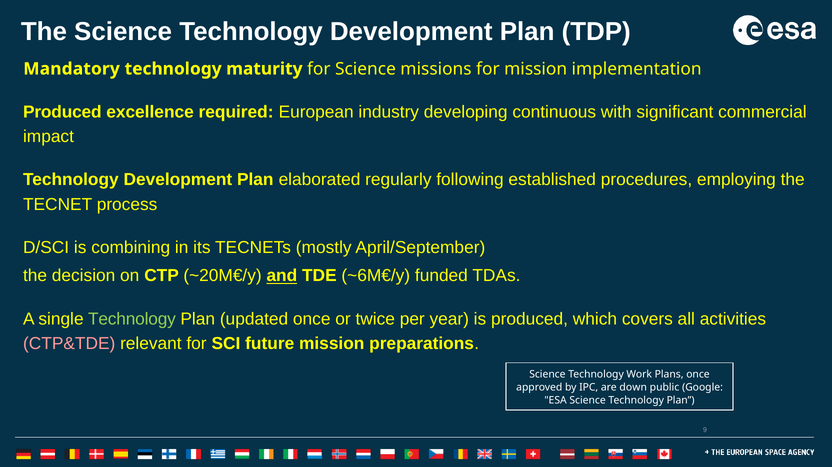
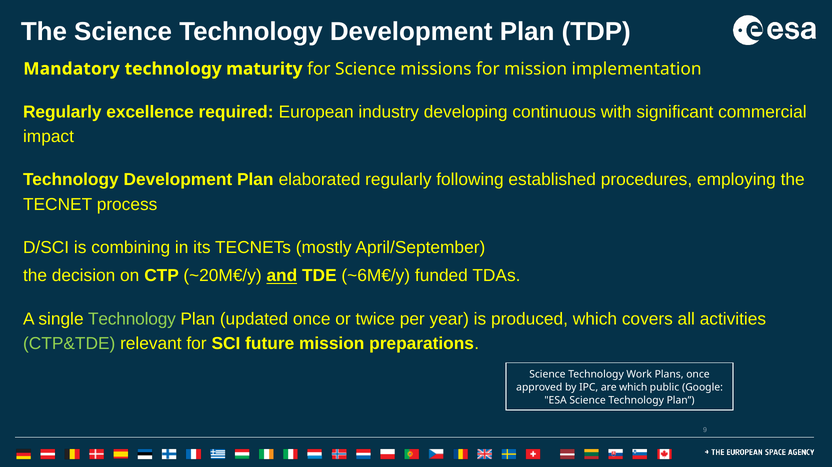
Produced: Produced -> Regularly (62, 112)
CTP&TDE colour: pink -> light green (69, 343)
are down: down -> which (633, 387)
